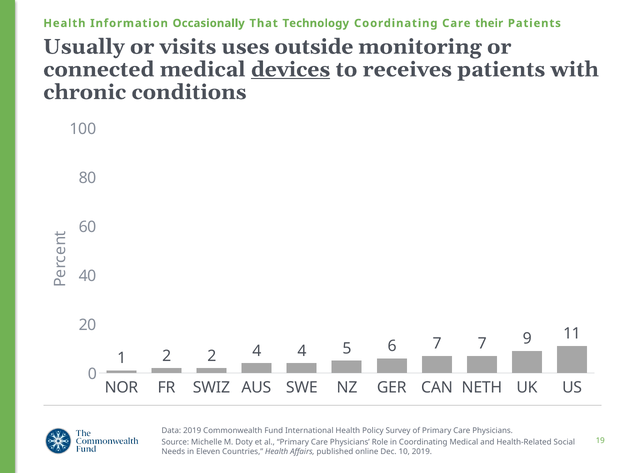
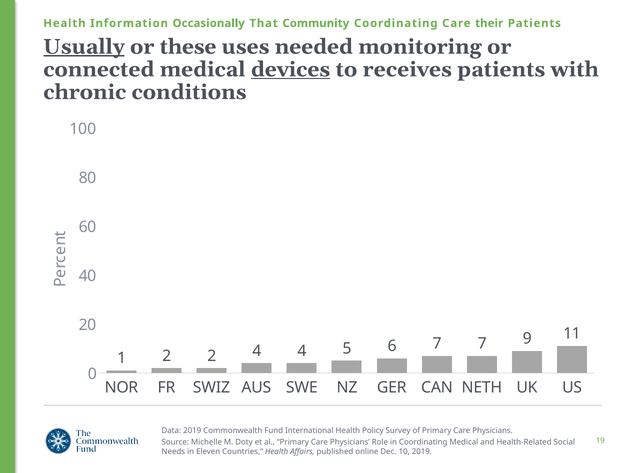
Technology: Technology -> Community (316, 23)
Usually underline: none -> present (84, 47)
visits: visits -> these (188, 47)
outside: outside -> needed (314, 47)
